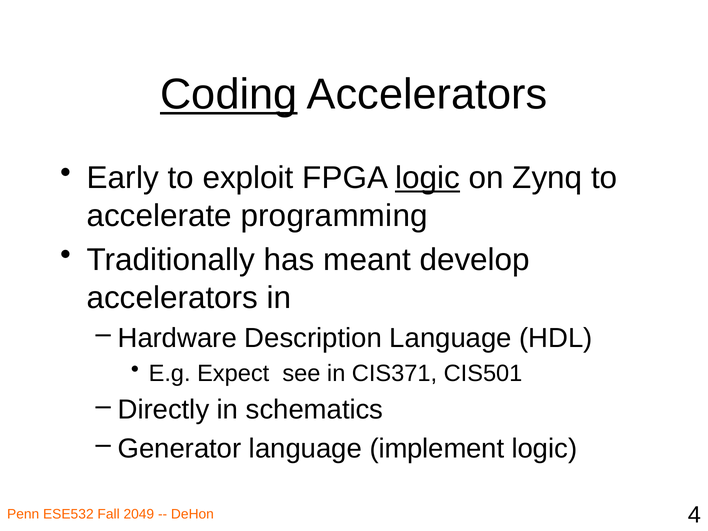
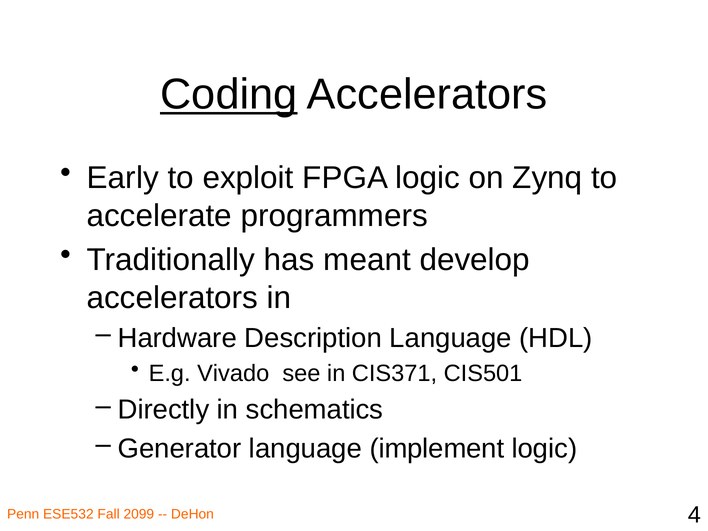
logic underline: present -> none (427, 178)
programming: programming -> programmers (334, 216)
Expect: Expect -> Vivado (233, 373)
2049: 2049 -> 2099 (139, 514)
